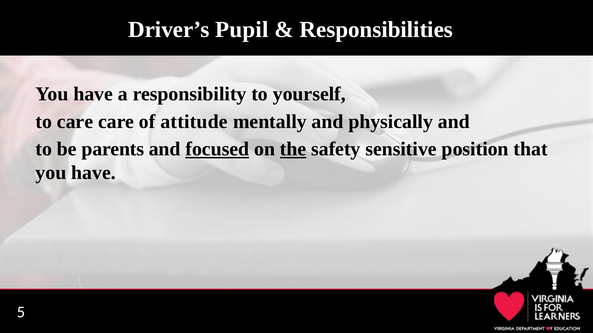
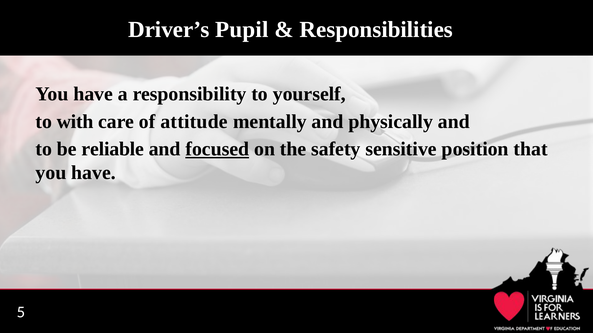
to care: care -> with (75, 122)
parents: parents -> reliable (113, 149)
the underline: present -> none (293, 149)
